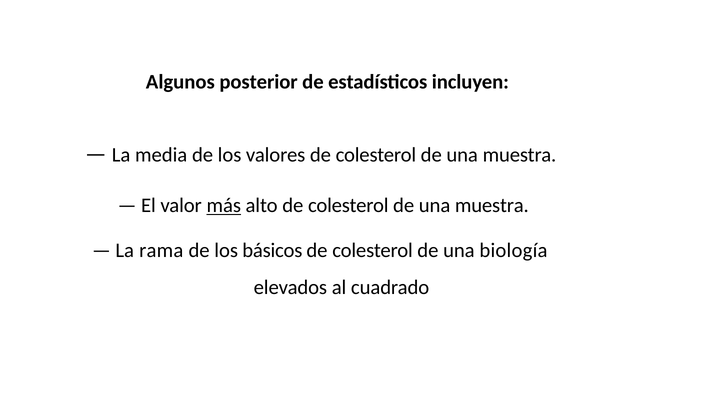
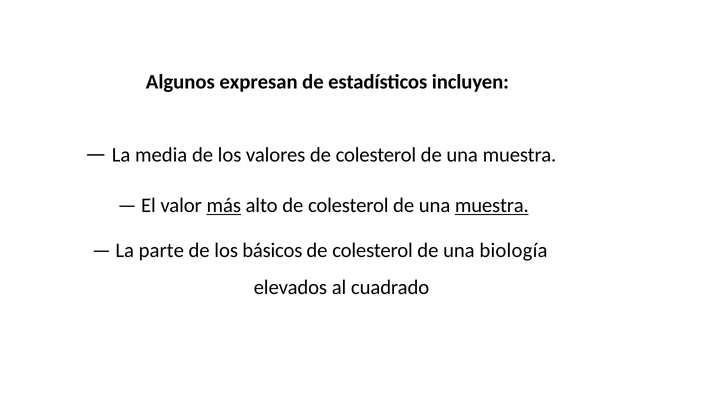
posterior: posterior -> expresan (259, 82)
muestra underline: none -> present (492, 206)
rama: rama -> parte (161, 250)
